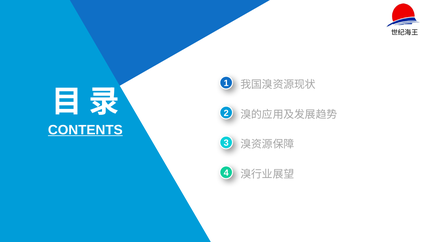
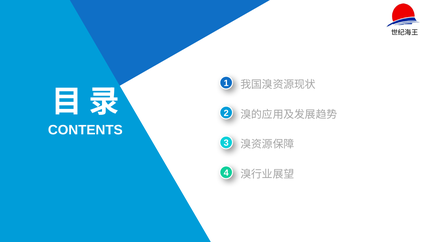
CONTENTS underline: present -> none (85, 130)
